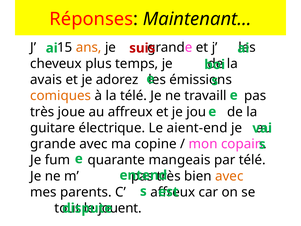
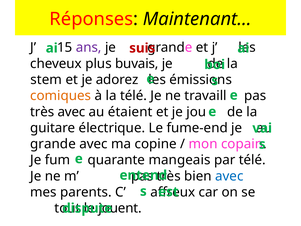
ans colour: orange -> purple (89, 47)
temps: temps -> buvais (137, 64)
avais: avais -> stem (46, 80)
très joue: joue -> avec (71, 112)
au affreux: affreux -> étaient (130, 112)
aient-end: aient-end -> fume-end (197, 128)
avec colour: orange -> blue (229, 176)
